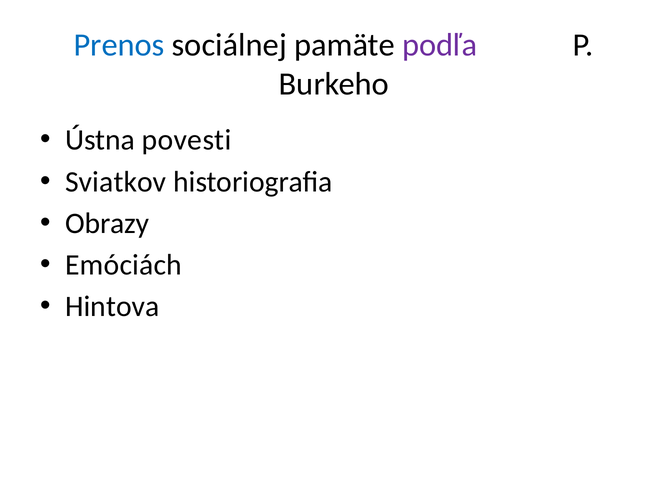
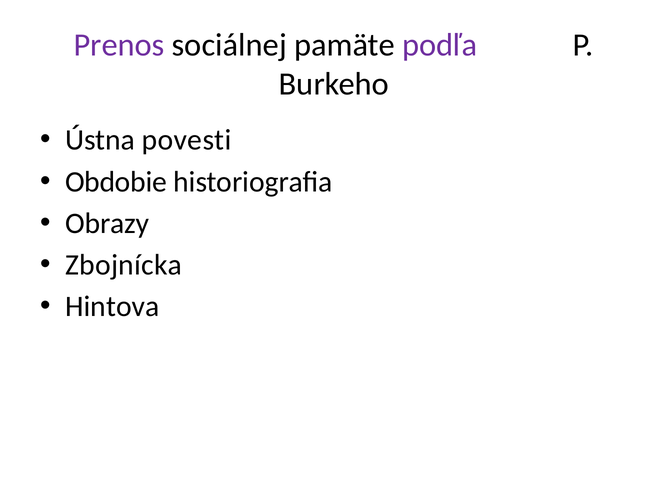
Prenos colour: blue -> purple (119, 45)
Sviatkov: Sviatkov -> Obdobie (116, 182)
Emóciách: Emóciách -> Zbojnícka (124, 265)
